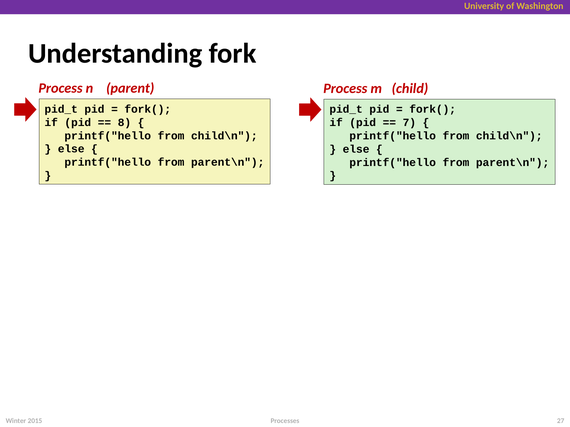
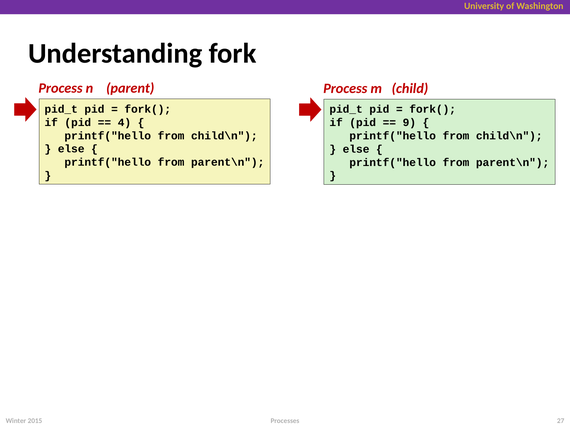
8: 8 -> 4 (124, 123)
7: 7 -> 9 (409, 123)
